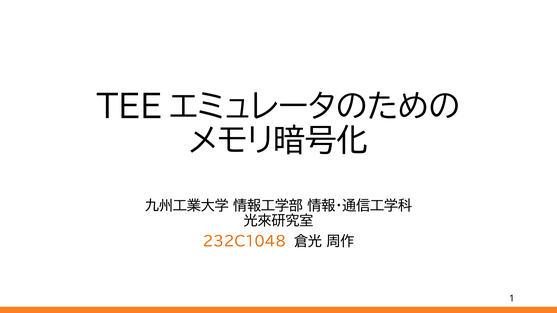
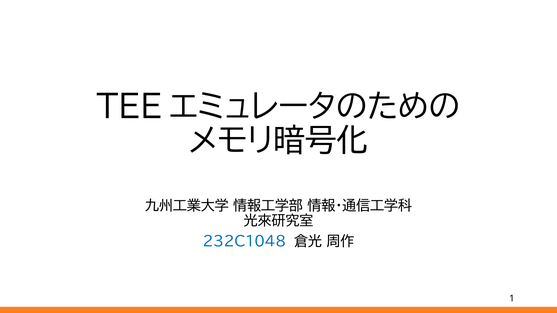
232C1048 colour: orange -> blue (244, 242)
